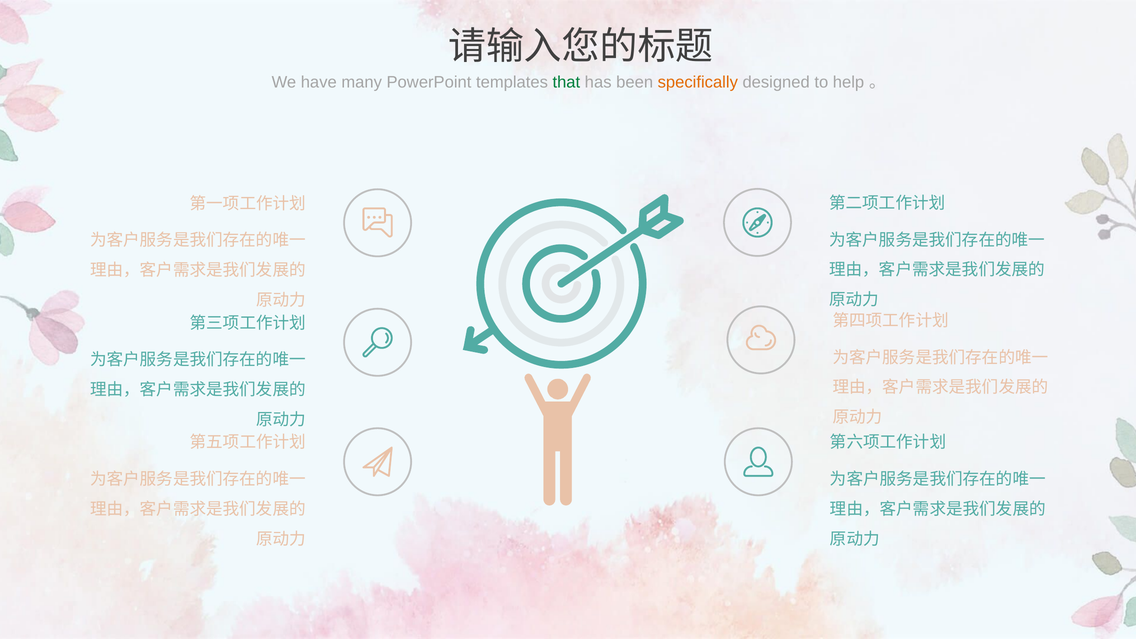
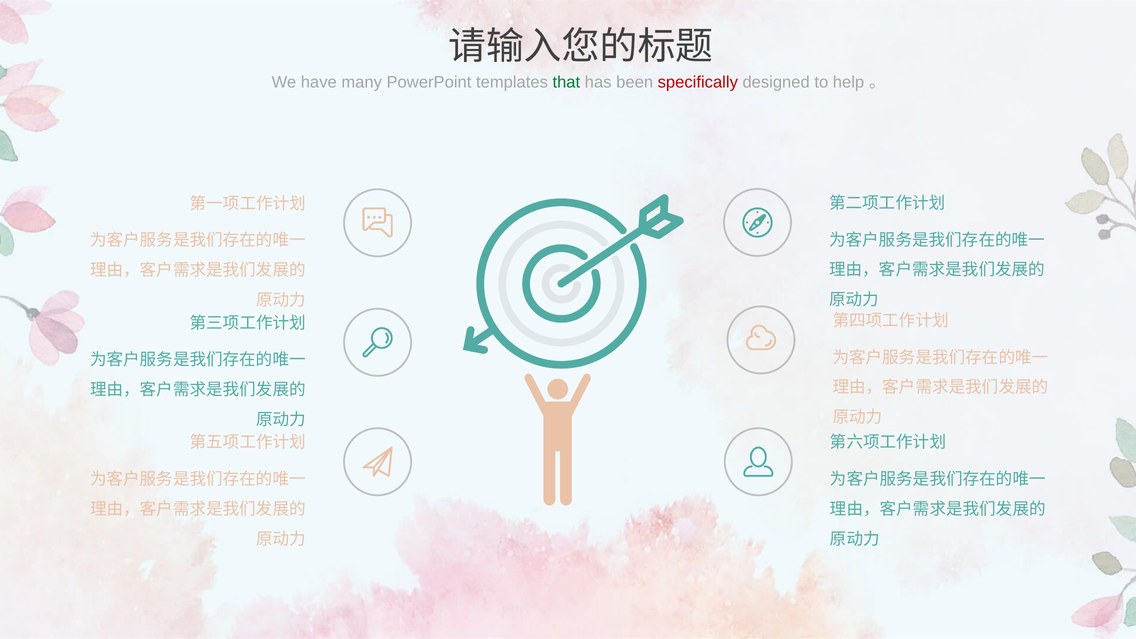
specifically colour: orange -> red (698, 82)
